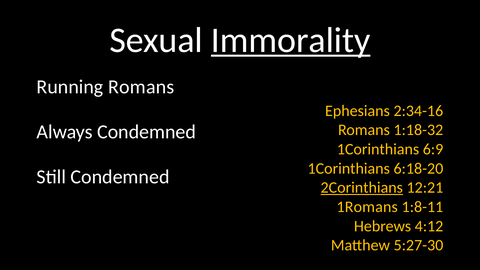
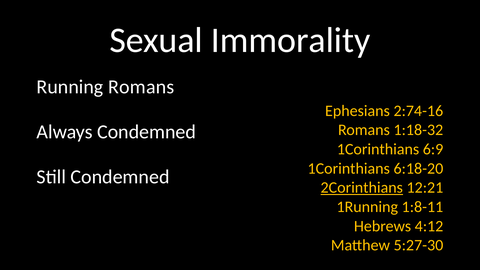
Immorality underline: present -> none (291, 40)
2:34-16: 2:34-16 -> 2:74-16 (418, 111)
1Romans: 1Romans -> 1Running (367, 207)
